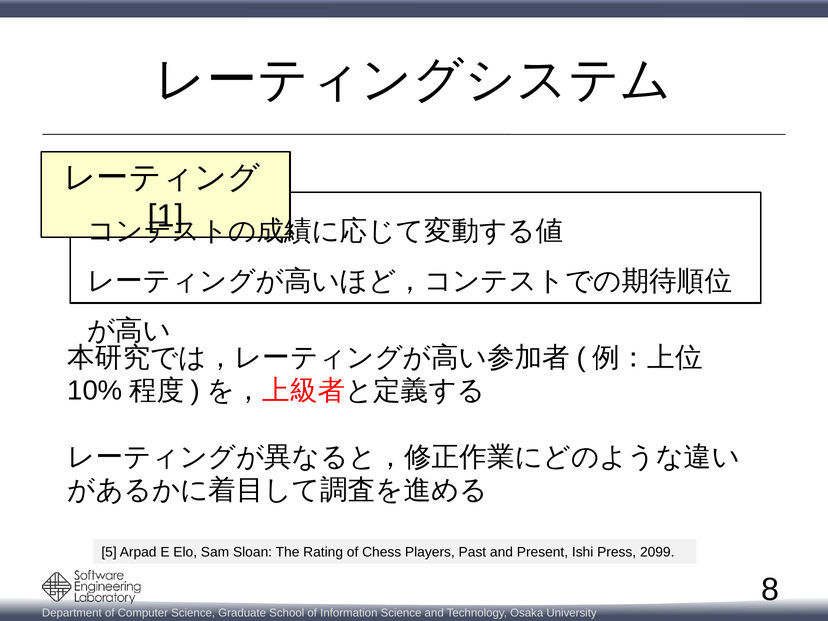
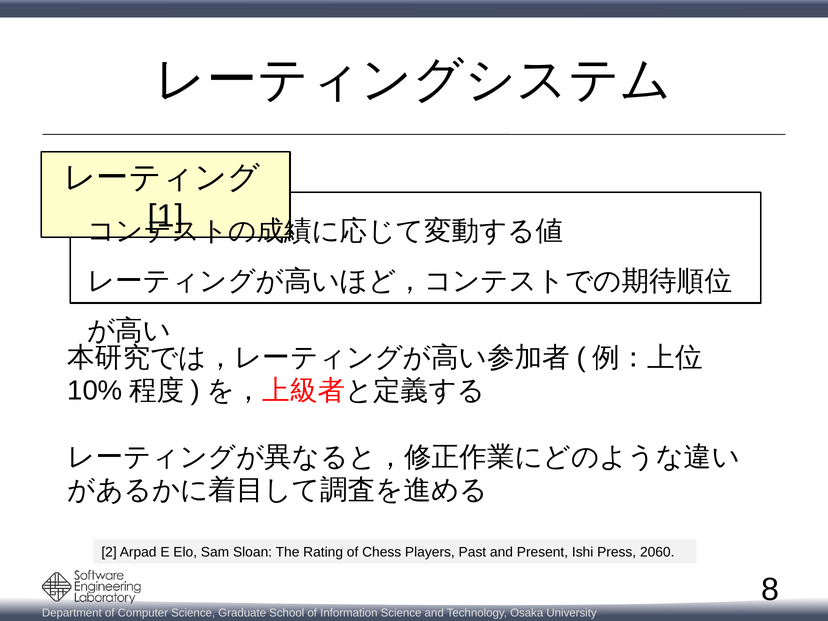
5: 5 -> 2 (109, 552)
2099: 2099 -> 2060 (657, 552)
